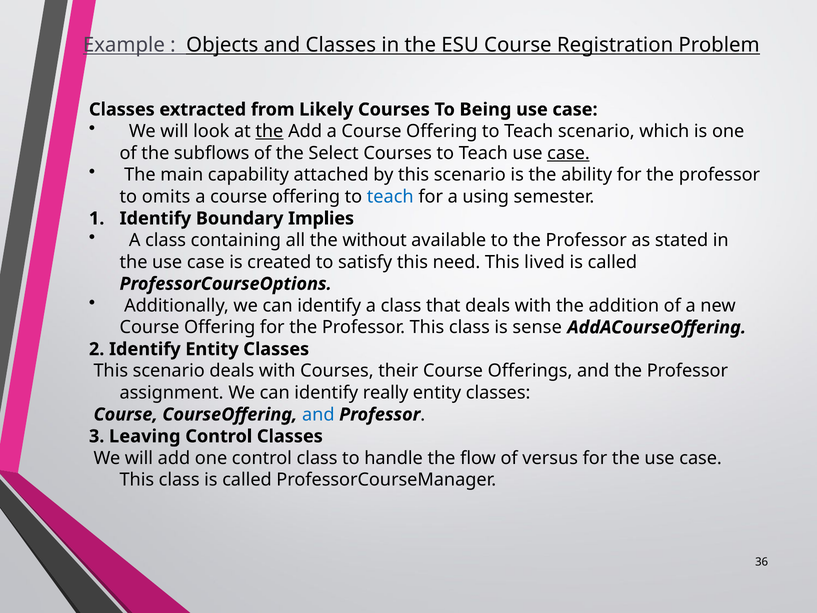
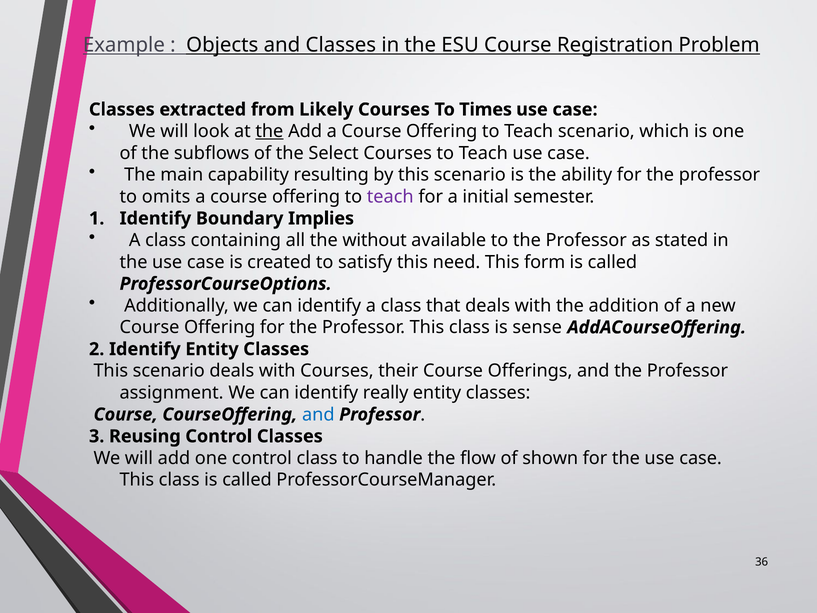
Being: Being -> Times (486, 109)
case underline: present -> none (568, 153)
attached: attached -> resulting (331, 175)
teach colour: blue -> purple (390, 197)
using: using -> initial (486, 197)
lived: lived -> form (545, 262)
Leaving: Leaving -> Reusing (145, 436)
versus: versus -> shown (550, 458)
